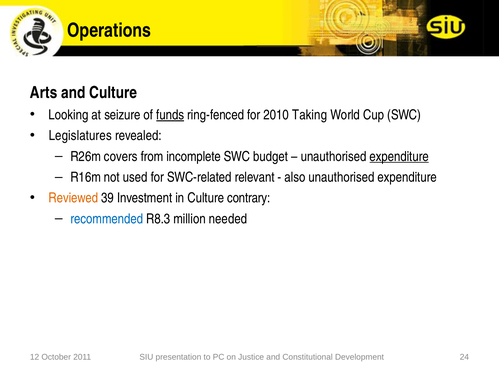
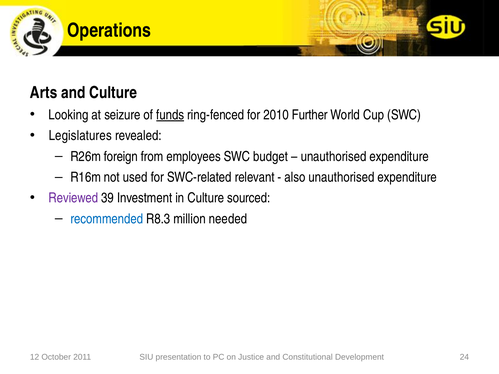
Taking: Taking -> Further (310, 115)
covers: covers -> foreign (121, 157)
incomplete: incomplete -> employees (194, 157)
expenditure underline: present -> none (399, 157)
Reviewed colour: orange -> purple (73, 198)
contrary: contrary -> sourced (249, 198)
